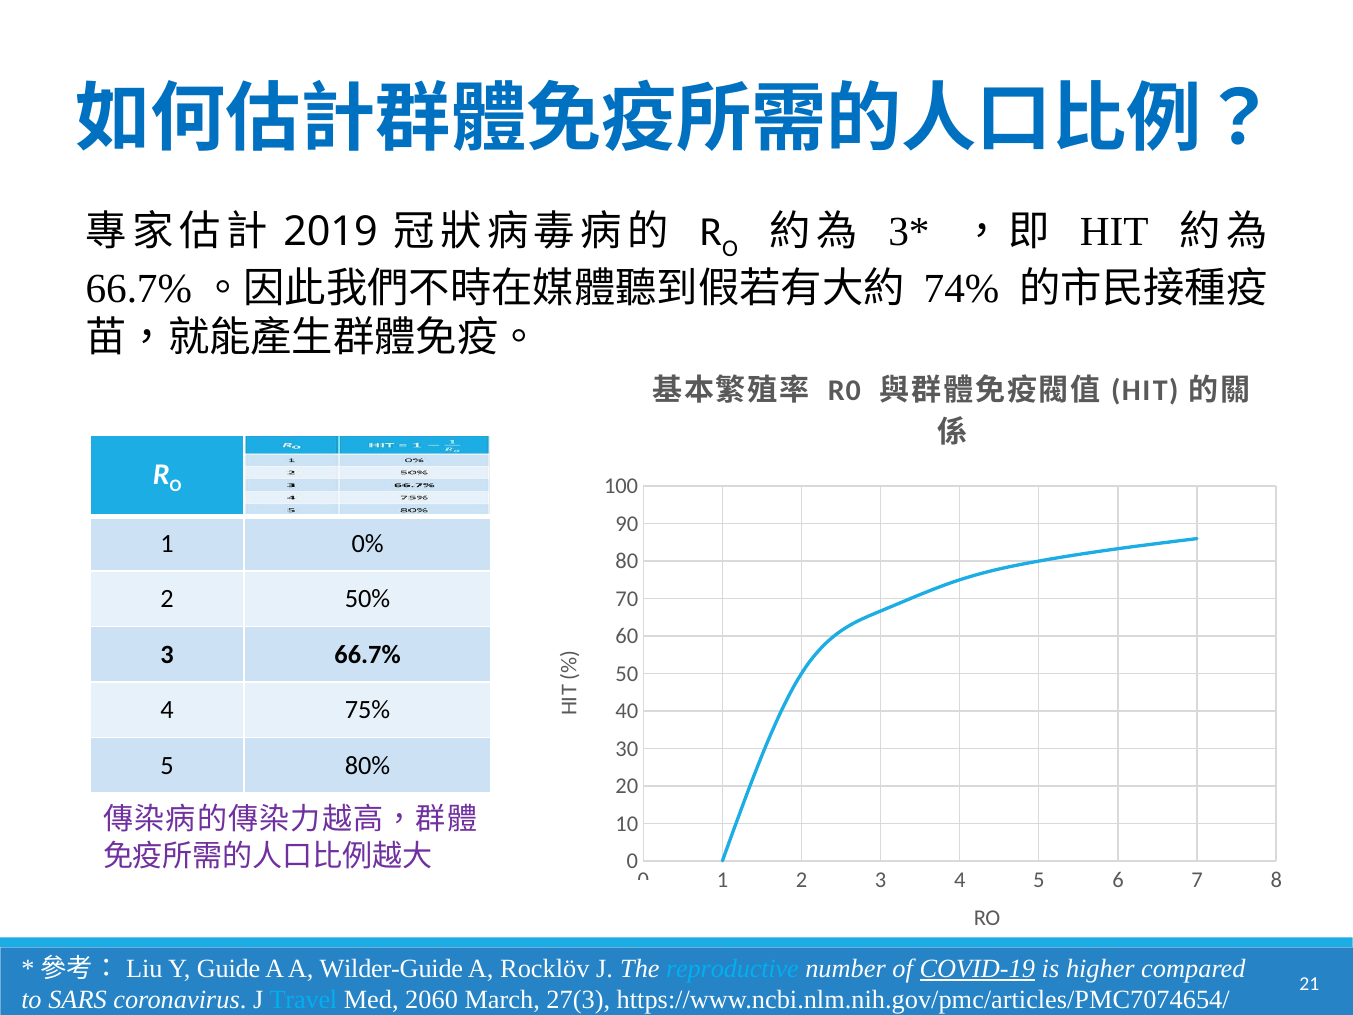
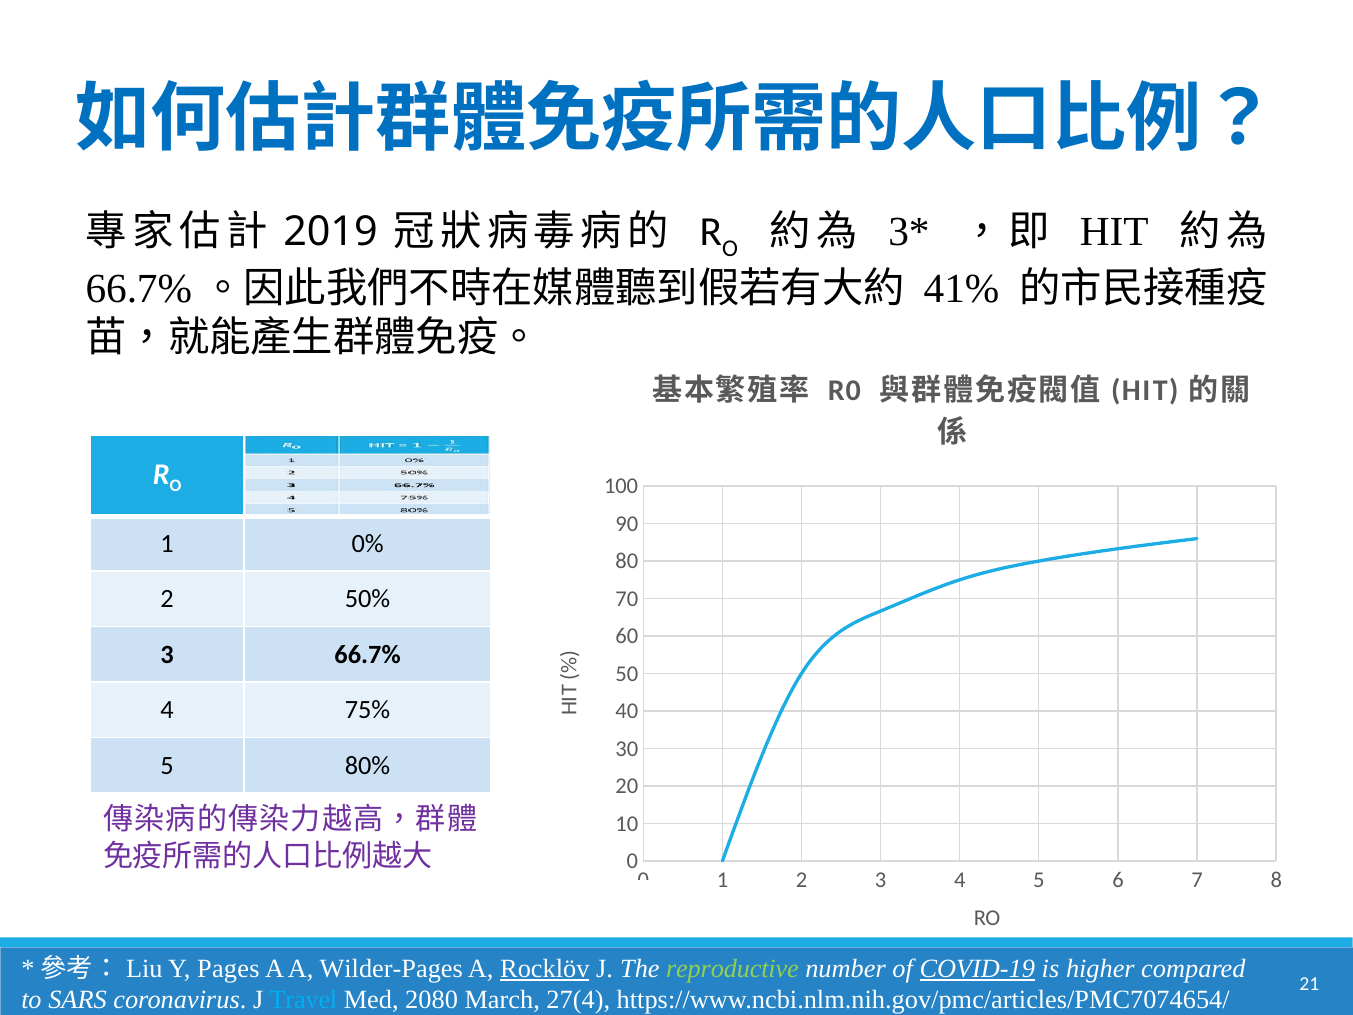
74%: 74% -> 41% (962, 289)
Guide: Guide -> Pages (228, 968)
Wilder-Guide: Wilder-Guide -> Wilder-Pages (391, 968)
Rocklöv underline: none -> present (545, 968)
reproductive colour: light blue -> light green (732, 968)
2060: 2060 -> 2080 (432, 1000)
27(3: 27(3 -> 27(4 (578, 1000)
